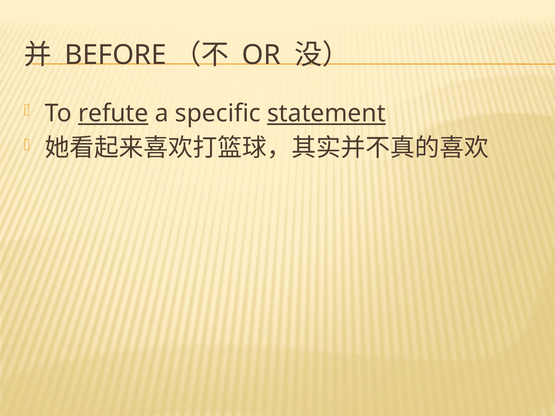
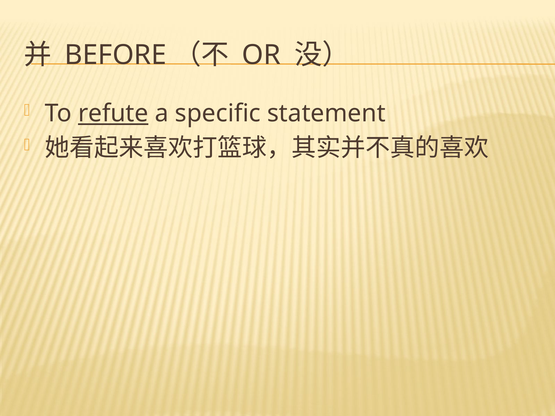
statement underline: present -> none (326, 114)
